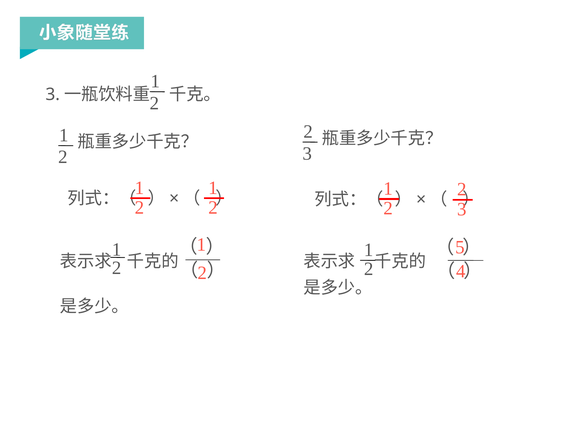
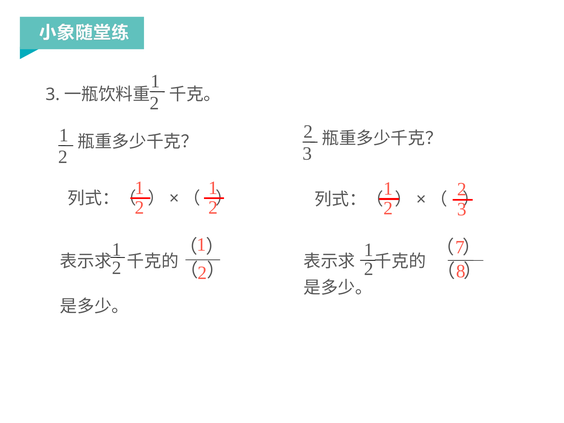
5: 5 -> 7 (460, 247)
4: 4 -> 8 (461, 271)
